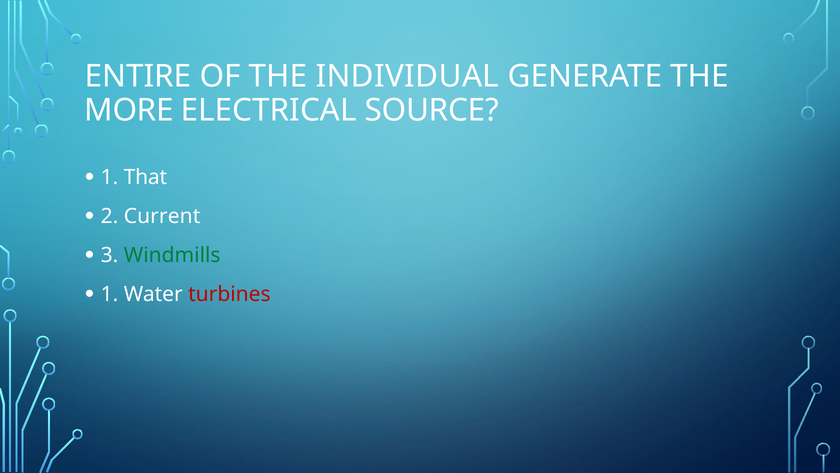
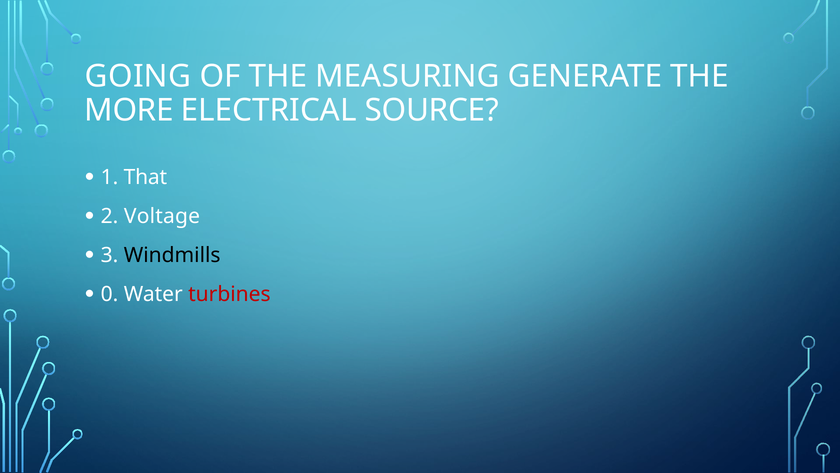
ENTIRE: ENTIRE -> GOING (138, 76)
INDIVIDUAL: INDIVIDUAL -> MEASURING (407, 76)
Current: Current -> Voltage (162, 216)
Windmills colour: green -> black (172, 255)
1: 1 -> 0 (110, 294)
